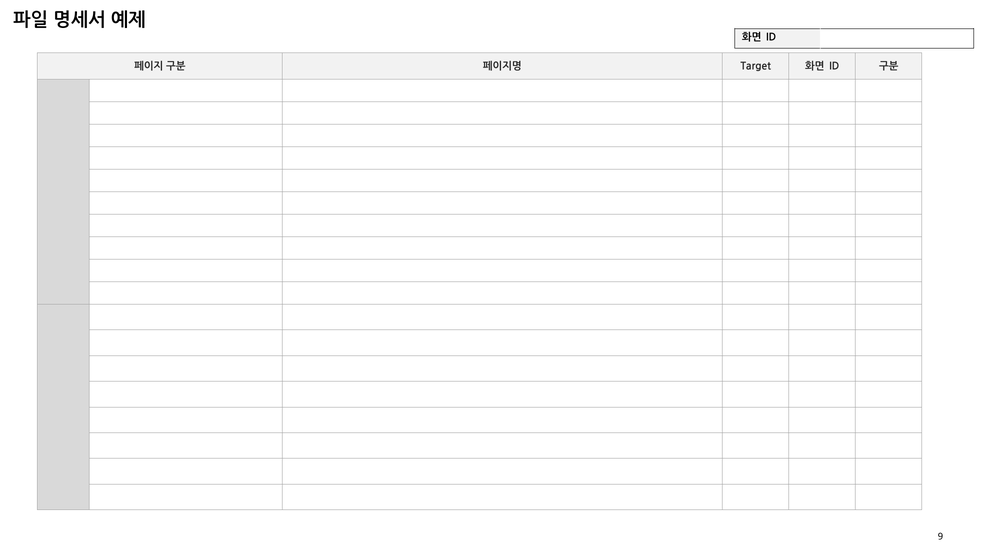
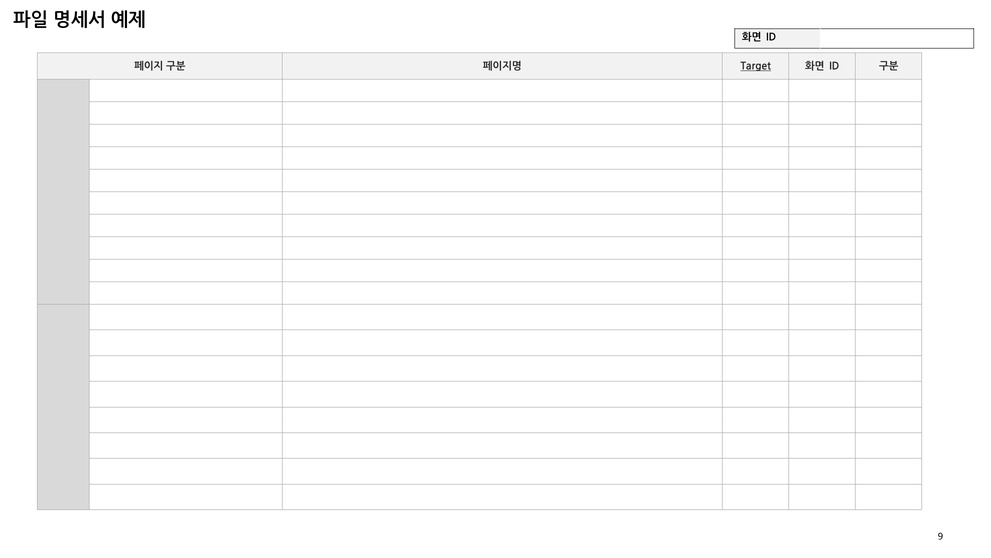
Target underline: none -> present (756, 66)
